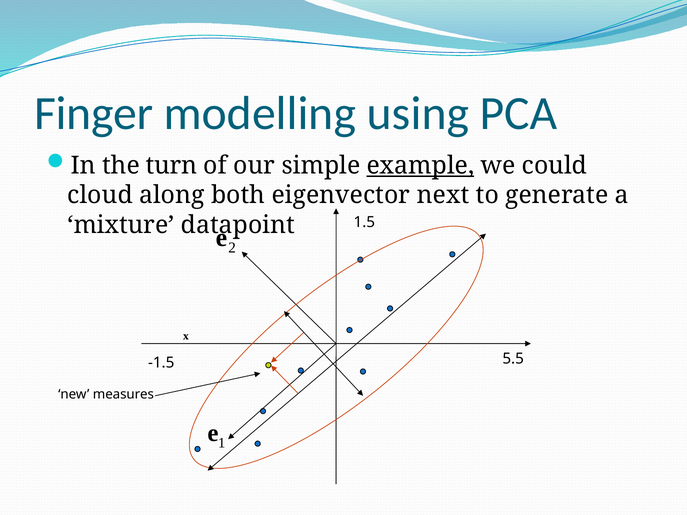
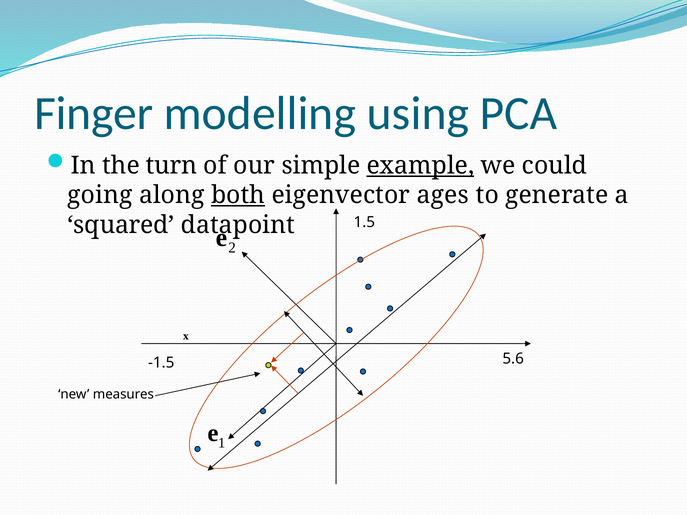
cloud: cloud -> going (100, 195)
both underline: none -> present (238, 195)
next: next -> ages (443, 195)
mixture: mixture -> squared (121, 225)
5.5: 5.5 -> 5.6 (513, 359)
